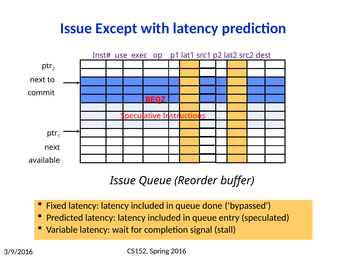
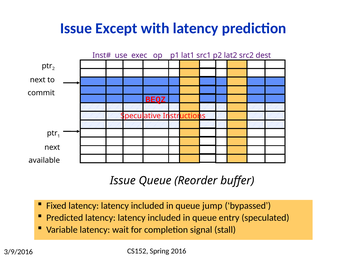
done: done -> jump (212, 205)
